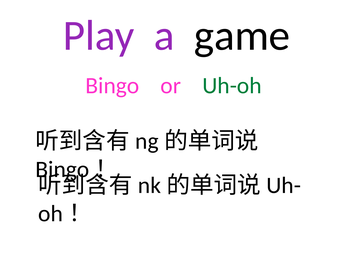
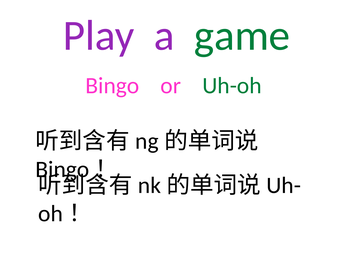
game colour: black -> green (242, 36)
